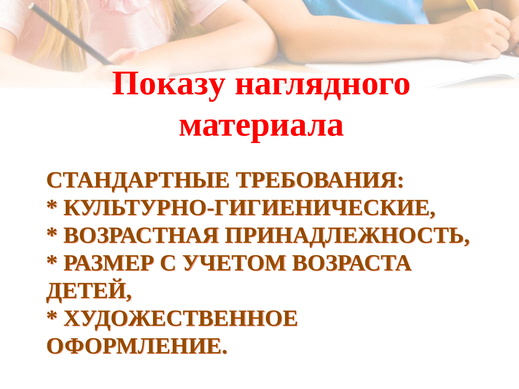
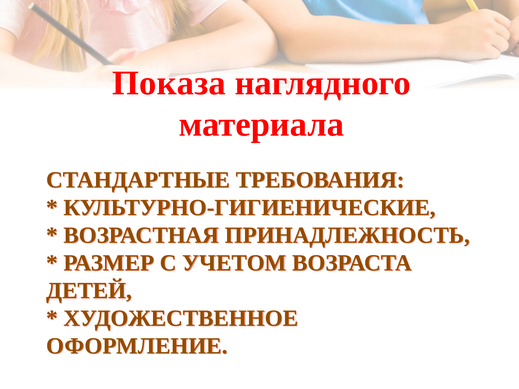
Показу: Показу -> Показа (169, 83)
